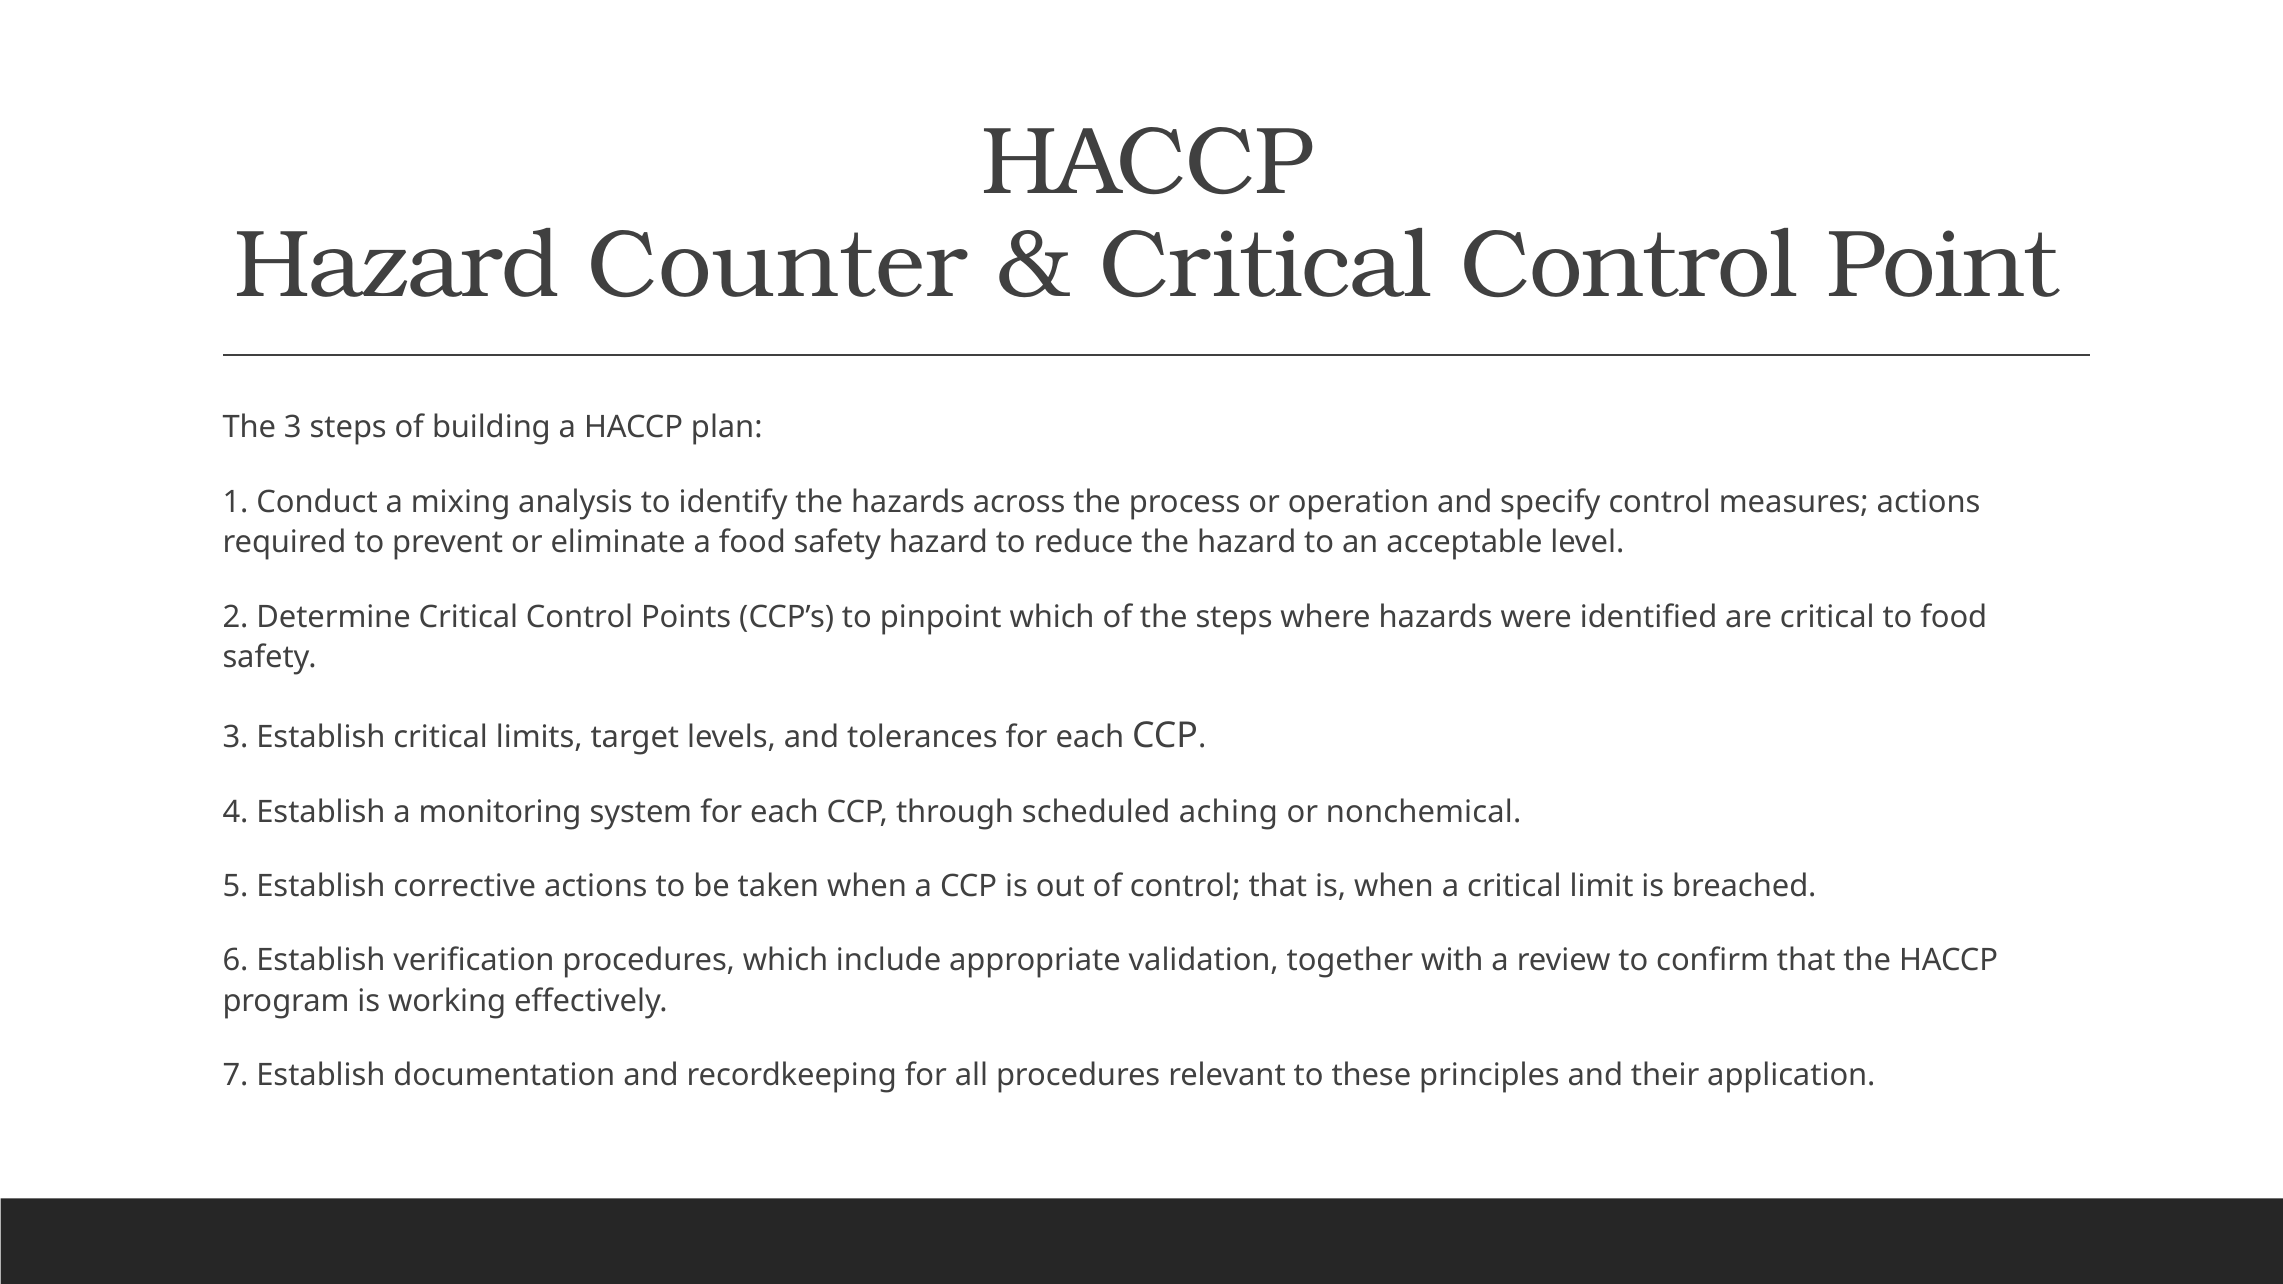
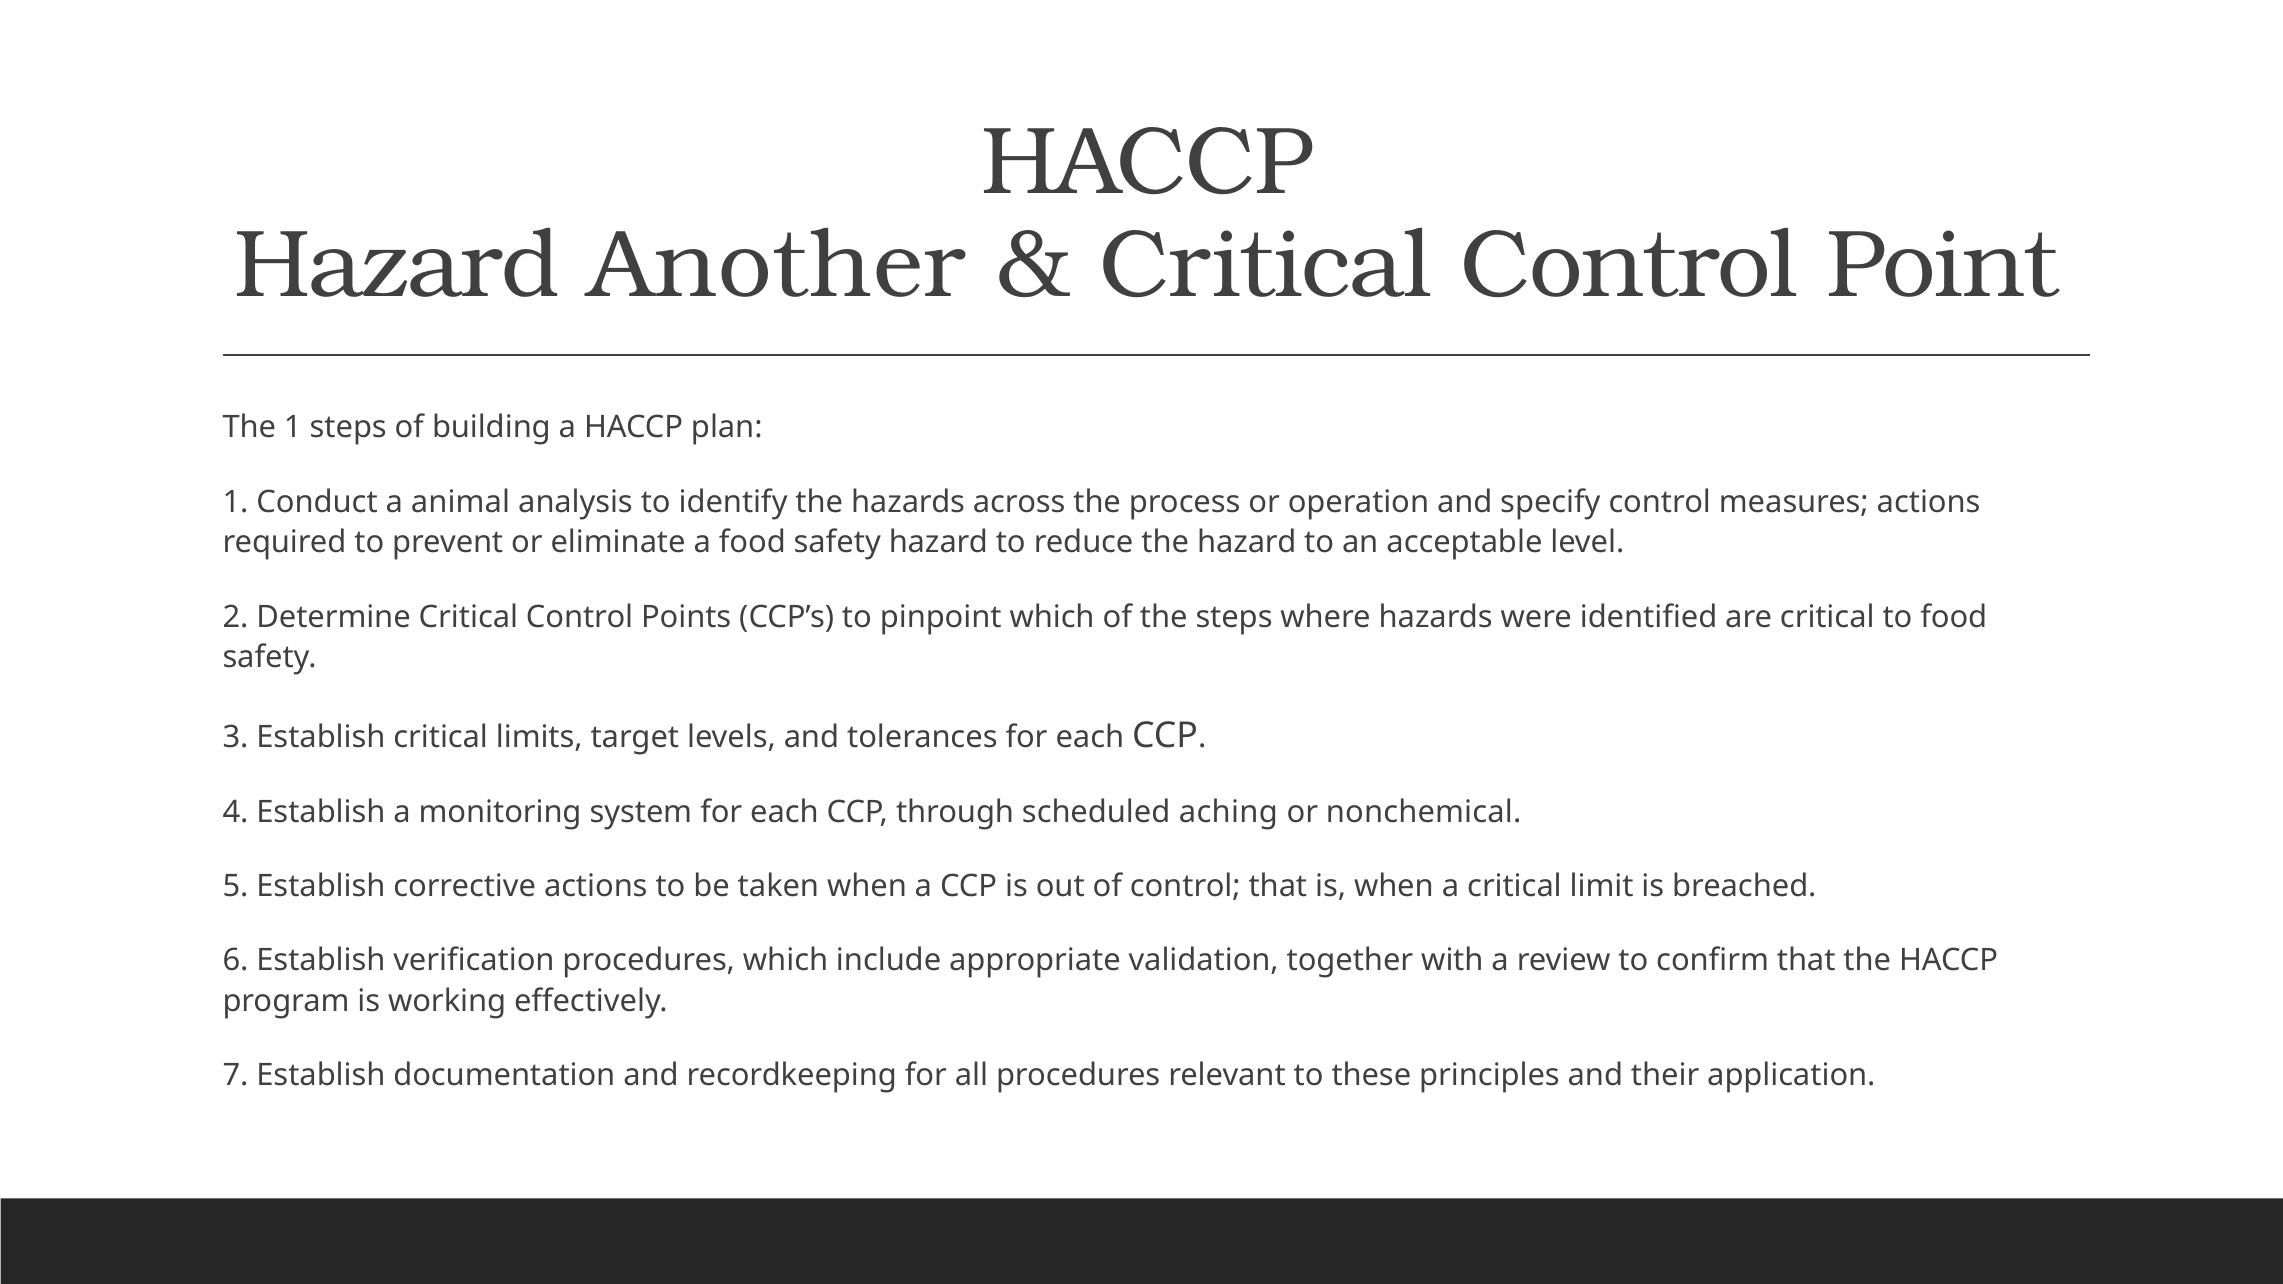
Counter: Counter -> Another (777, 265)
The 3: 3 -> 1 (293, 428)
mixing: mixing -> animal (460, 502)
